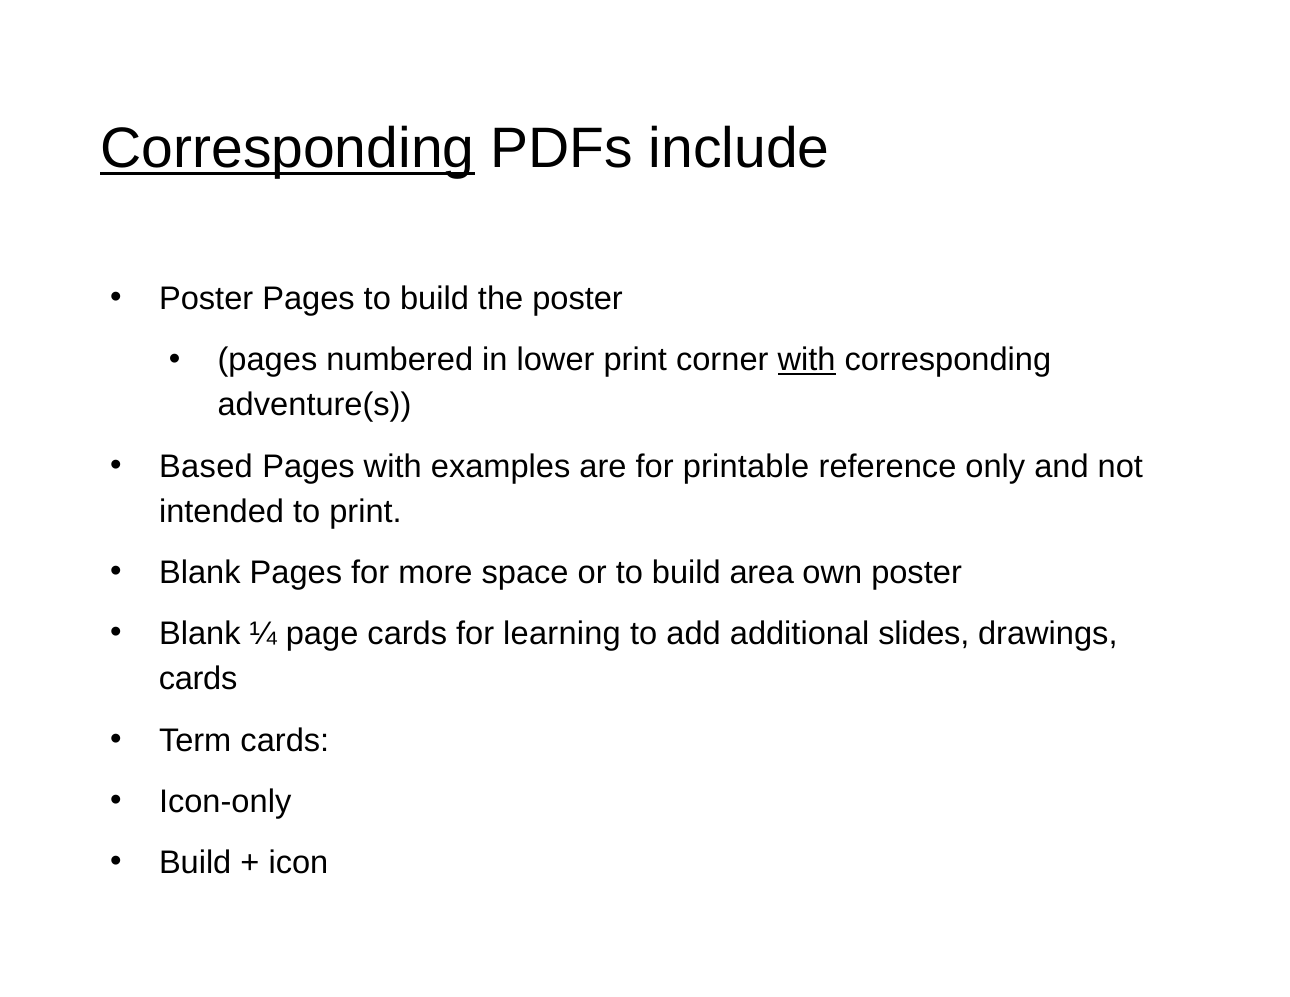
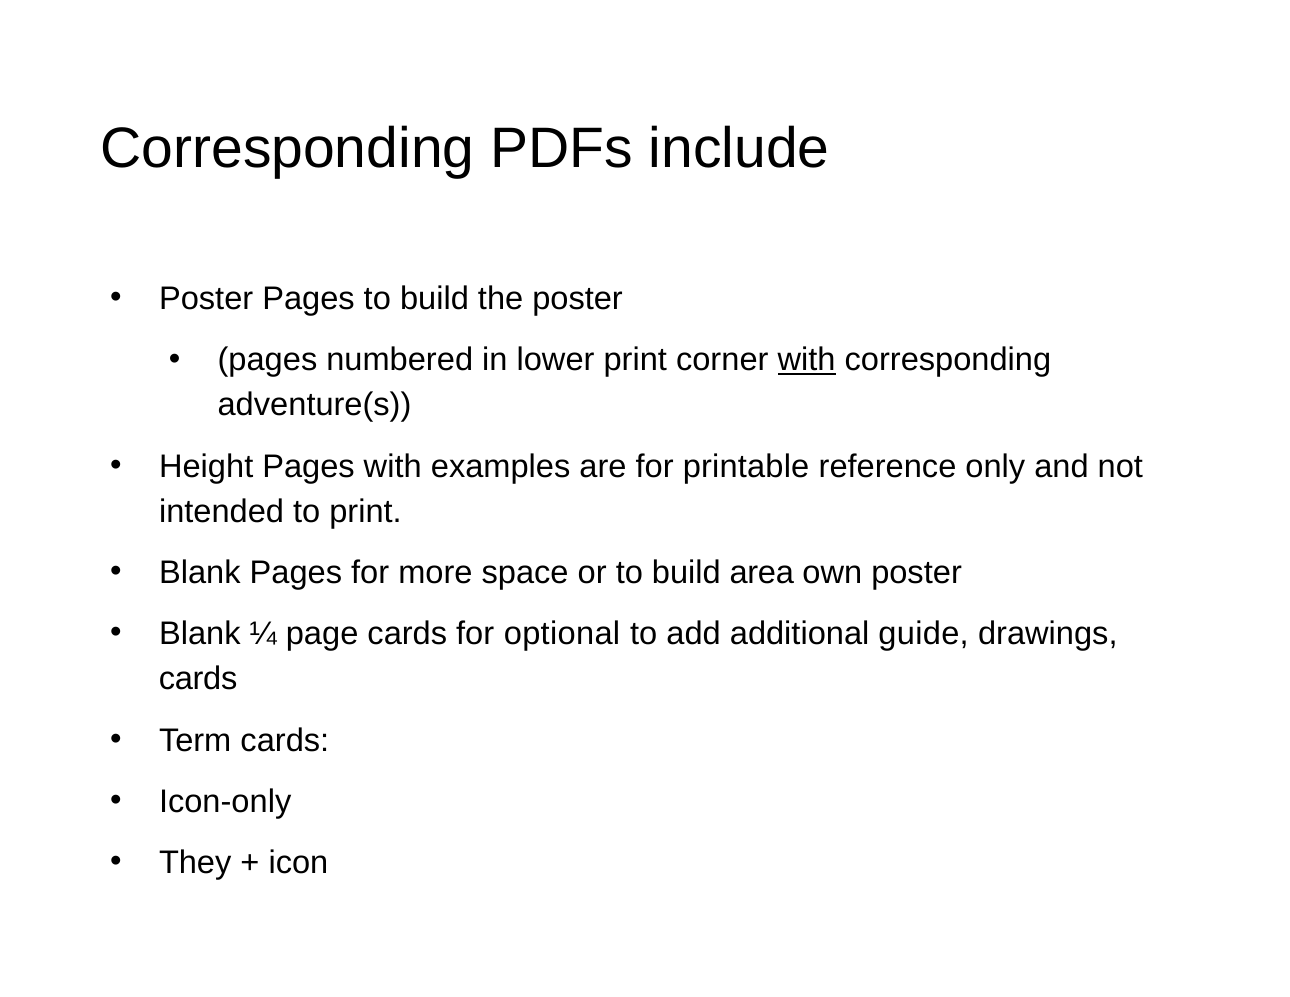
Corresponding underline: present -> none (287, 149)
Based: Based -> Height (206, 466)
learning: learning -> optional (562, 634)
slides: slides -> guide (924, 634)
Build: Build -> They (195, 863)
